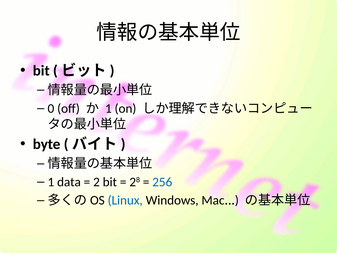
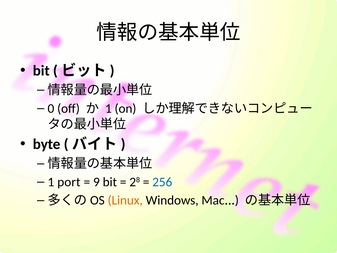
data: data -> port (69, 182)
2: 2 -> 9 (96, 182)
Linux colour: blue -> orange (125, 200)
